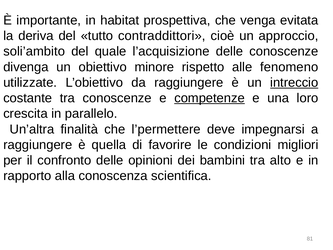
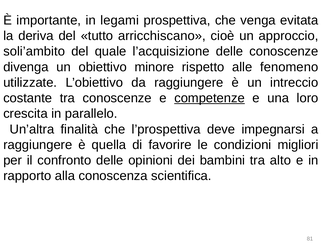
habitat: habitat -> legami (120, 20)
contraddittori: contraddittori -> arricchiscano (162, 36)
intreccio underline: present -> none (294, 82)
l’permettere: l’permettere -> l’prospettiva (166, 129)
